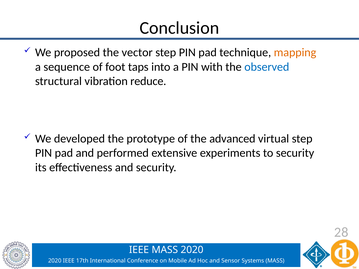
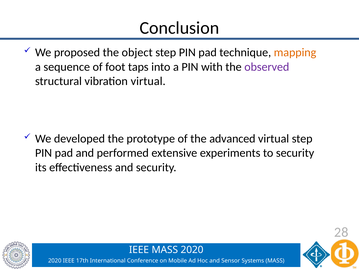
vector: vector -> object (137, 53)
observed colour: blue -> purple (267, 67)
vibration reduce: reduce -> virtual (148, 81)
